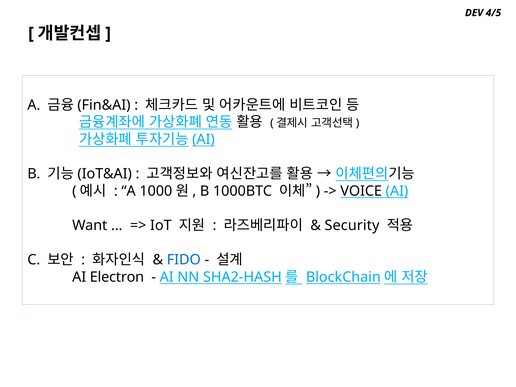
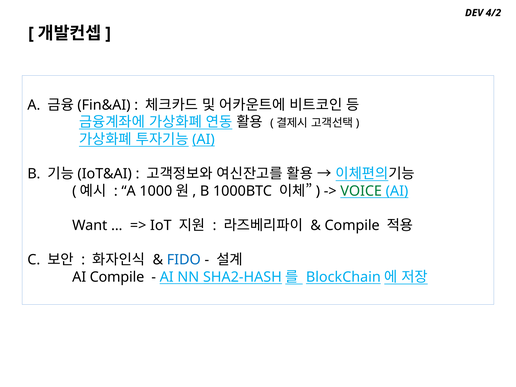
4/5: 4/5 -> 4/2 (493, 13)
VOICE colour: black -> green (361, 191)
Security: Security -> Compile (352, 225)
AI Electron: Electron -> Compile (117, 277)
